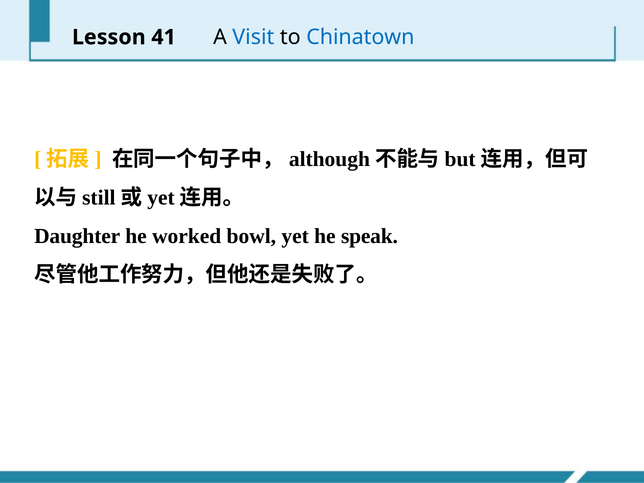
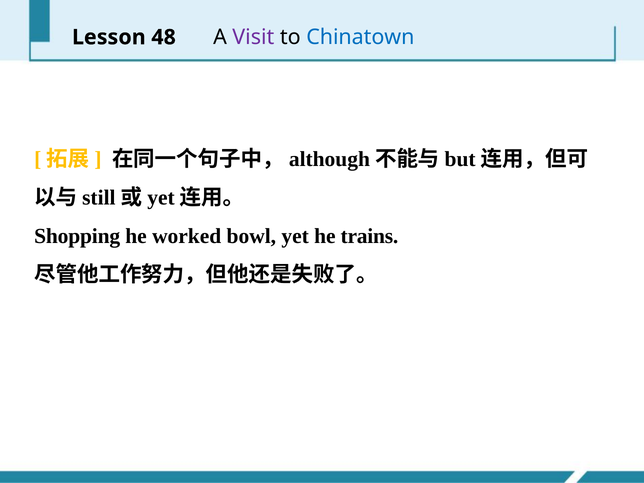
41: 41 -> 48 (164, 37)
Visit colour: blue -> purple (253, 37)
Daughter: Daughter -> Shopping (77, 236)
speak: speak -> trains (369, 236)
